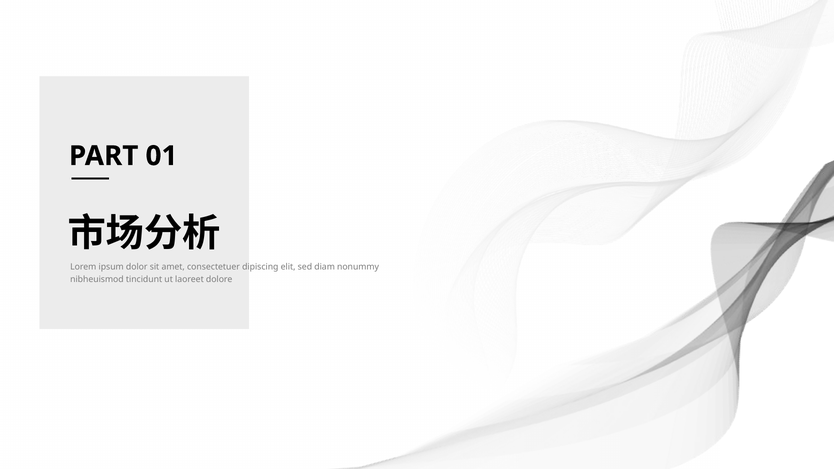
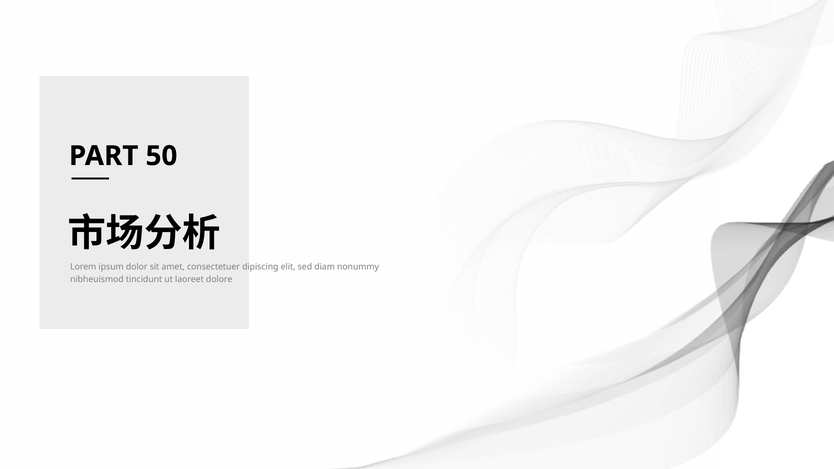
01: 01 -> 50 (161, 156)
